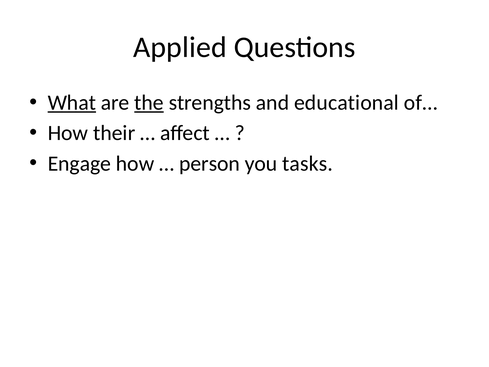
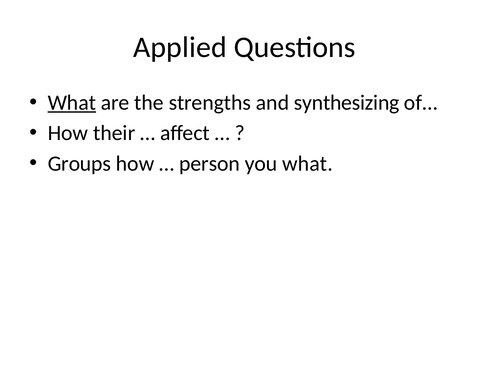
the underline: present -> none (149, 103)
educational: educational -> synthesizing (347, 103)
Engage: Engage -> Groups (79, 163)
you tasks: tasks -> what (308, 163)
